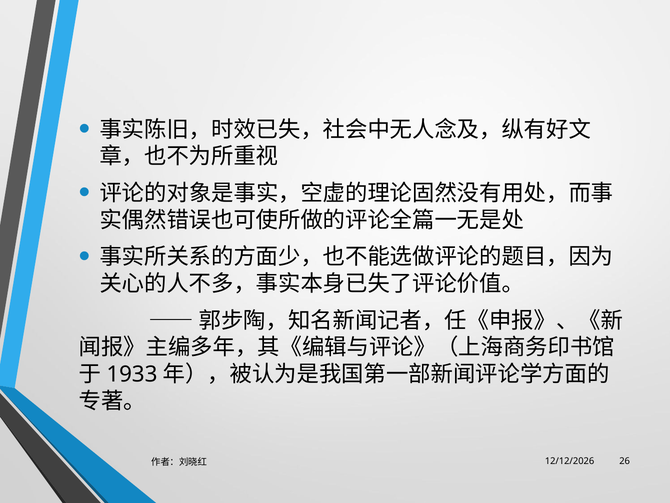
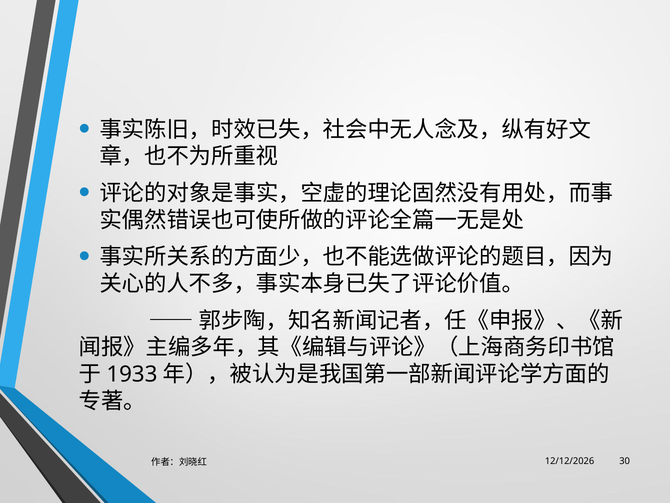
26: 26 -> 30 (625, 461)
